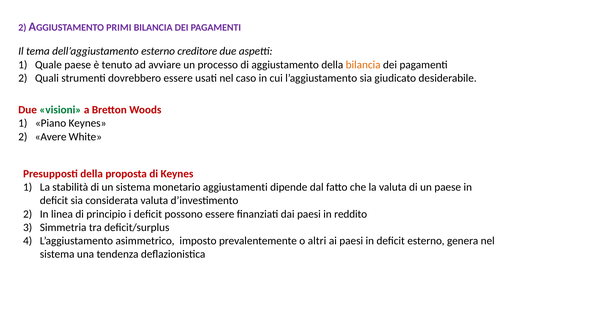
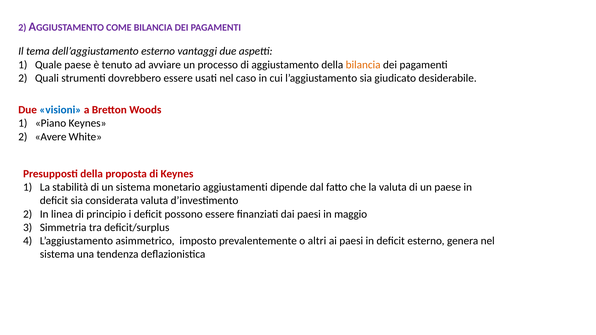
PRIMI: PRIMI -> COME (119, 28)
creditore: creditore -> vantaggi (197, 51)
visioni colour: green -> blue (60, 110)
reddito: reddito -> maggio (351, 214)
